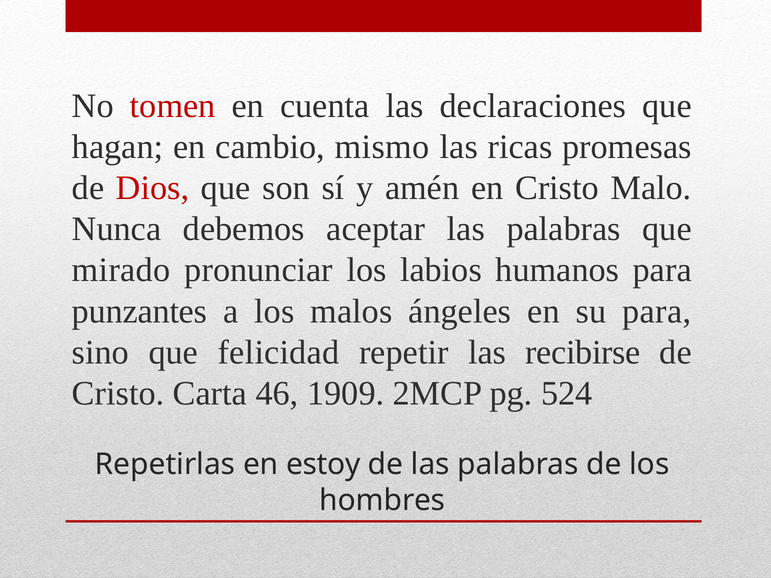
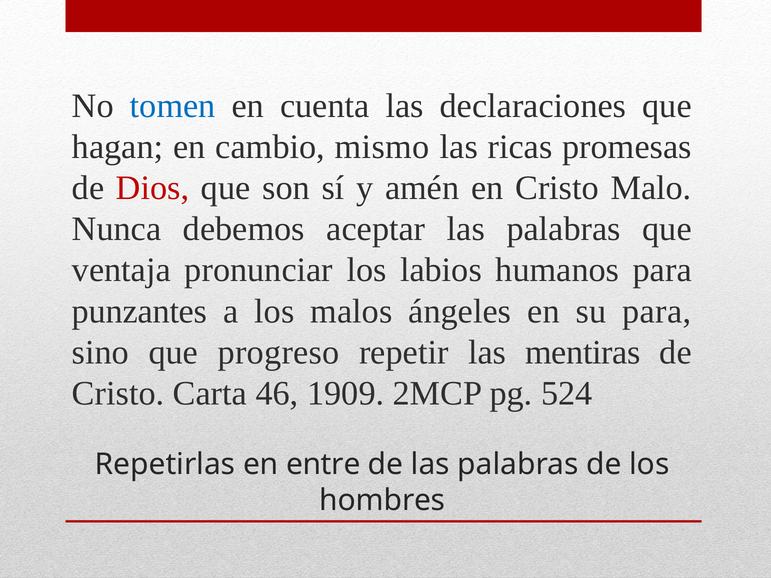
tomen colour: red -> blue (173, 106)
mirado: mirado -> ventaja (121, 270)
felicidad: felicidad -> progreso (279, 353)
recibirse: recibirse -> mentiras (583, 353)
estoy: estoy -> entre (323, 465)
